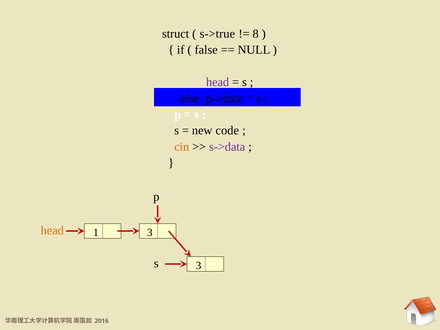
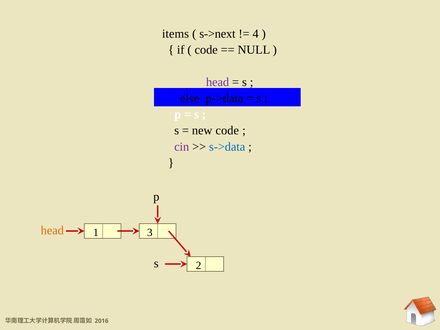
struct: struct -> items (176, 34)
s->true: s->true -> s->next (217, 34)
8: 8 -> 4 (256, 34)
false: false -> code (206, 50)
cin colour: orange -> purple (182, 147)
s->data colour: purple -> blue (227, 147)
s 3: 3 -> 2 (199, 265)
